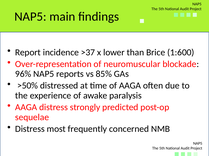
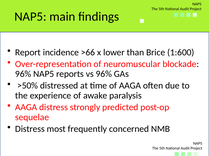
>37: >37 -> >66 (88, 53)
vs 85%: 85% -> 96% (104, 74)
